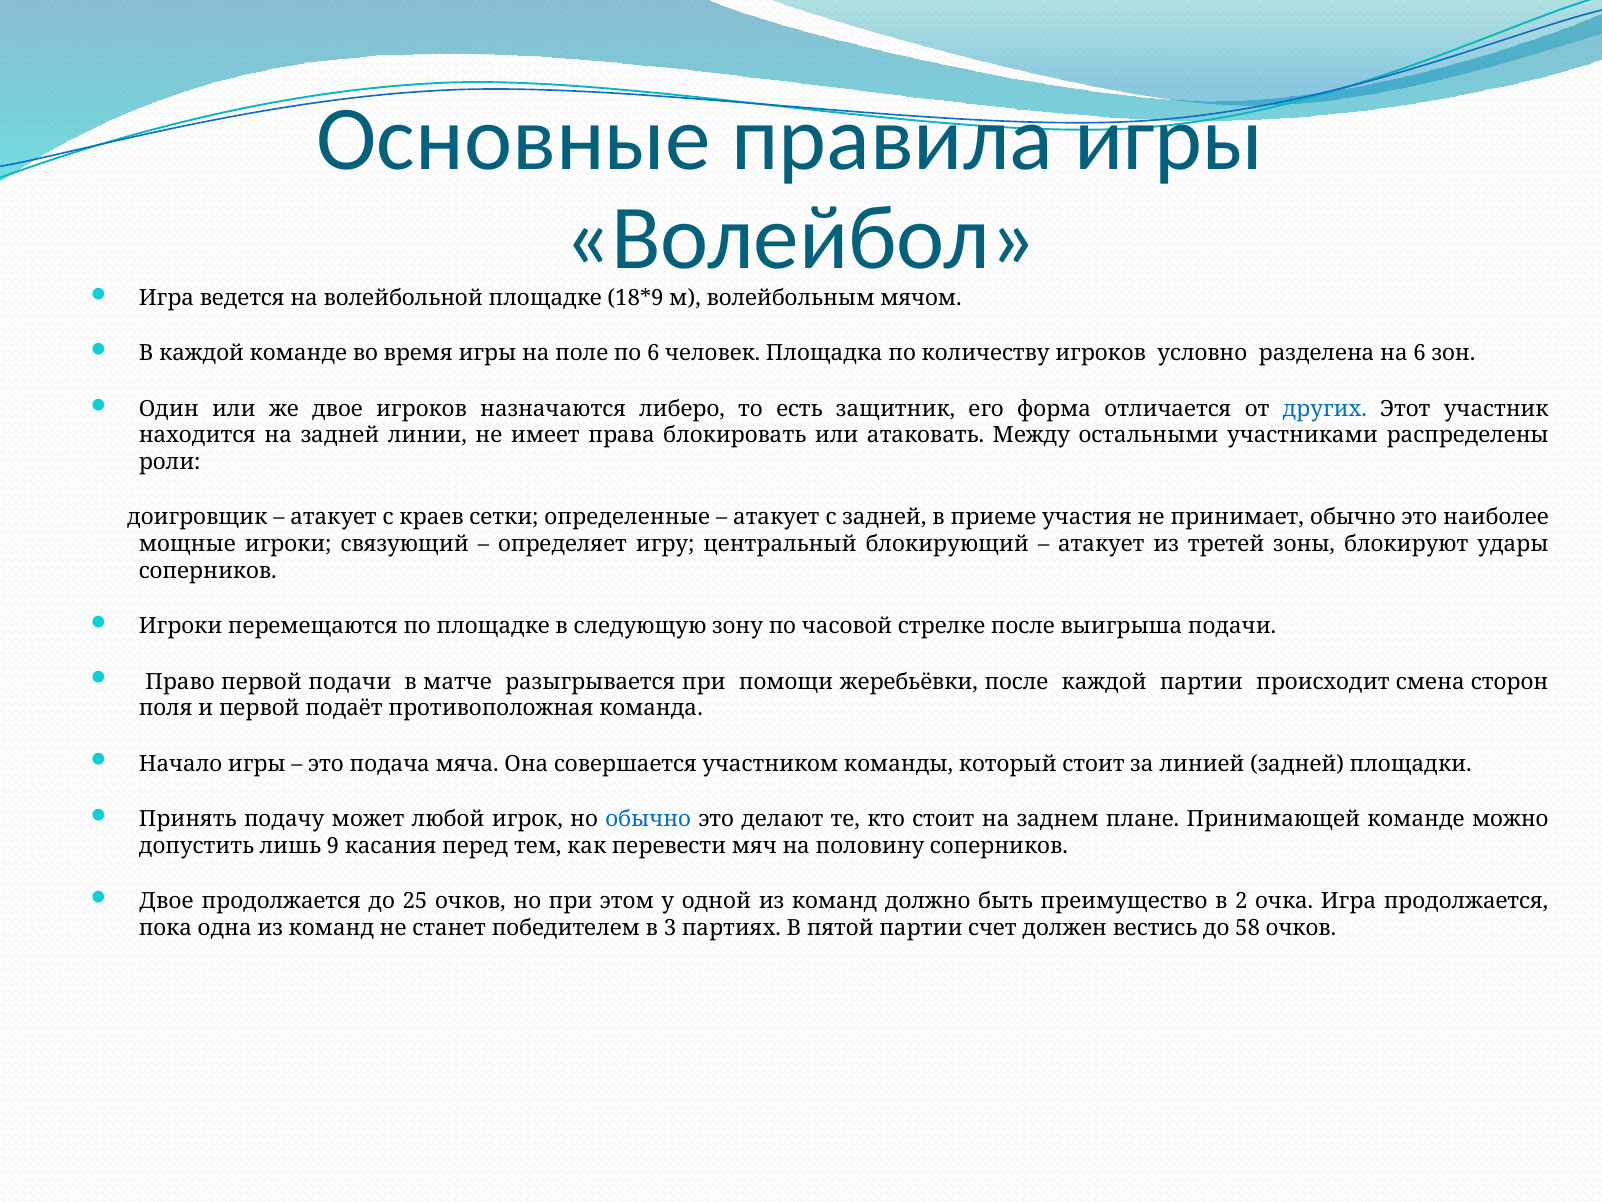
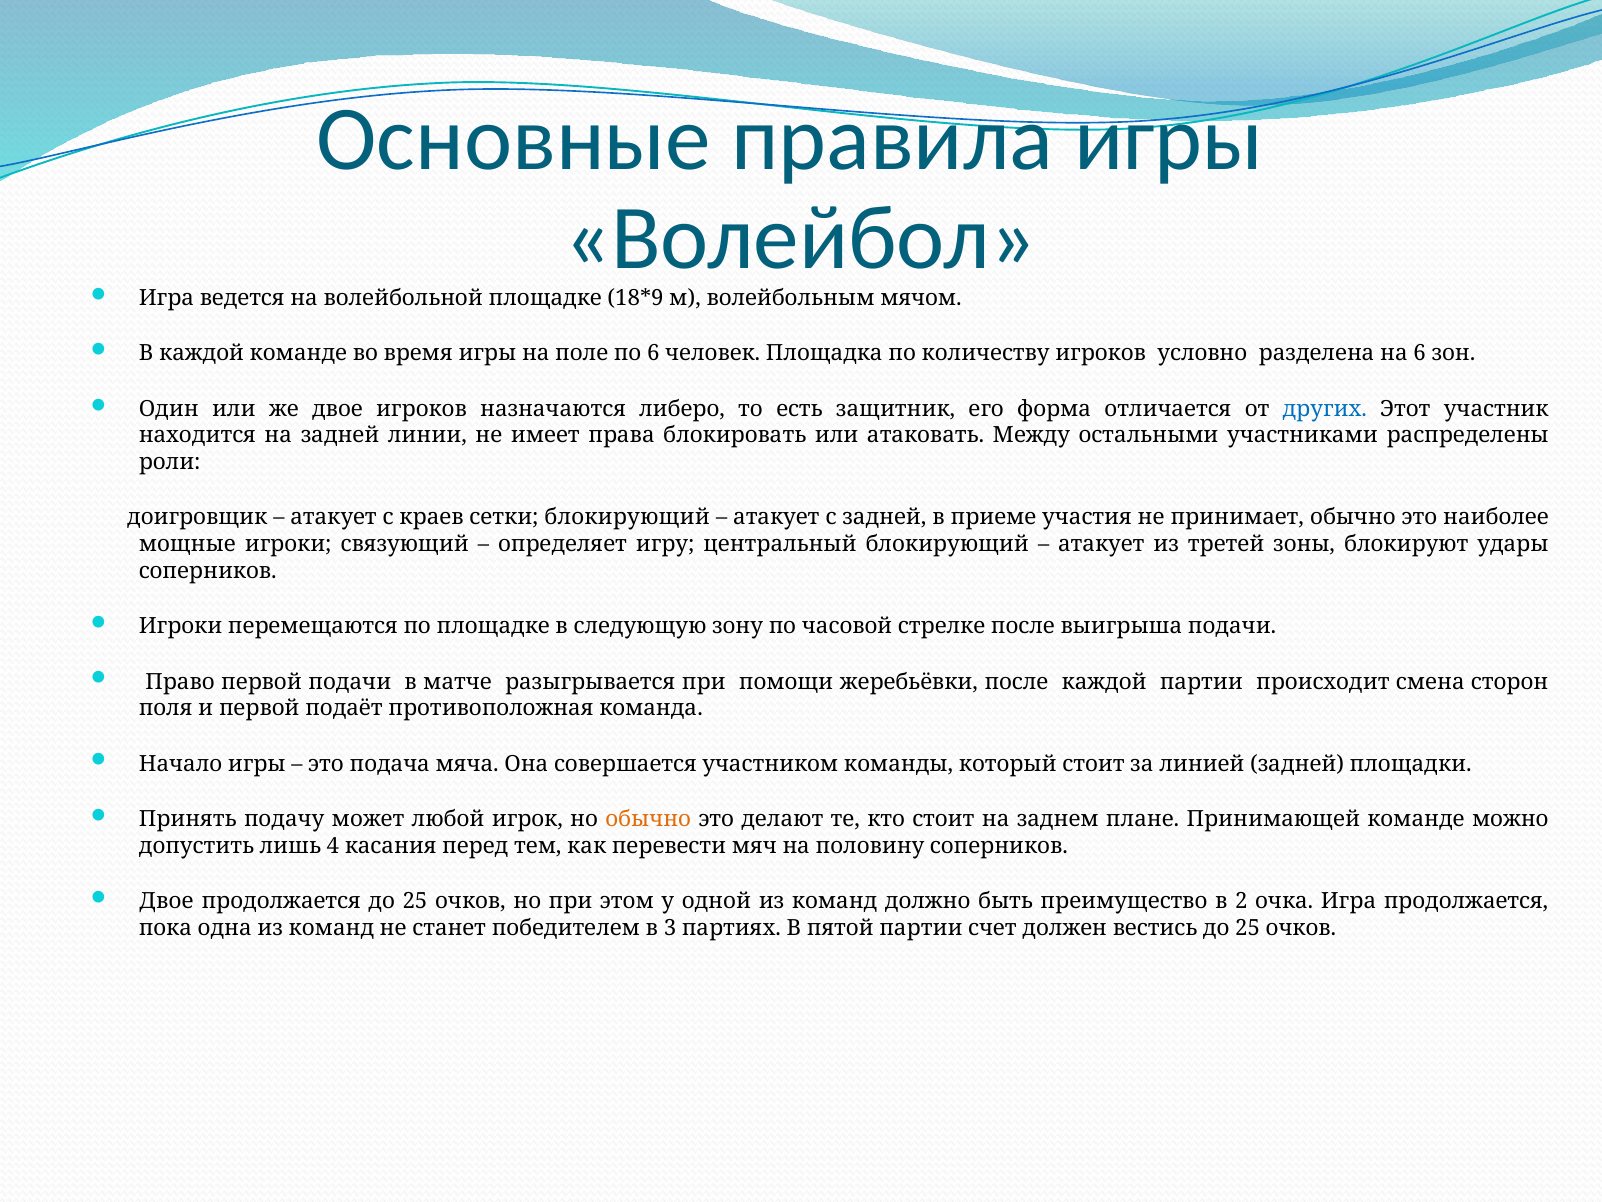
сетки определенные: определенные -> блокирующий (627, 517)
обычно colour: blue -> orange (648, 819)
9: 9 -> 4 (333, 845)
вестись до 58: 58 -> 25 (1248, 927)
